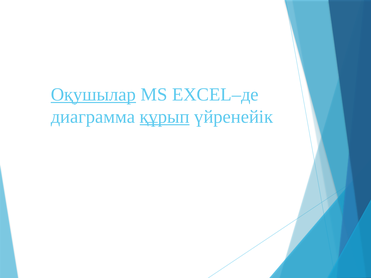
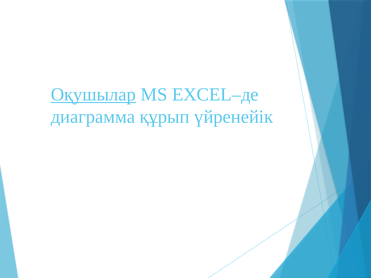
құрып underline: present -> none (165, 117)
